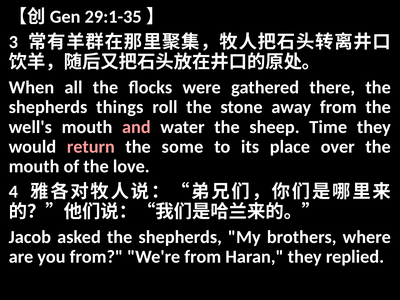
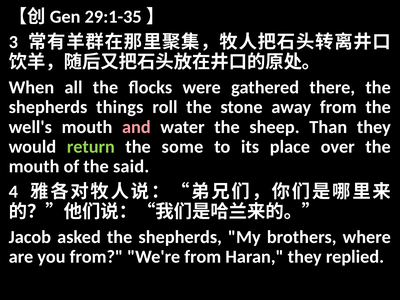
Time: Time -> Than (328, 127)
return colour: pink -> light green (91, 147)
love: love -> said (131, 167)
